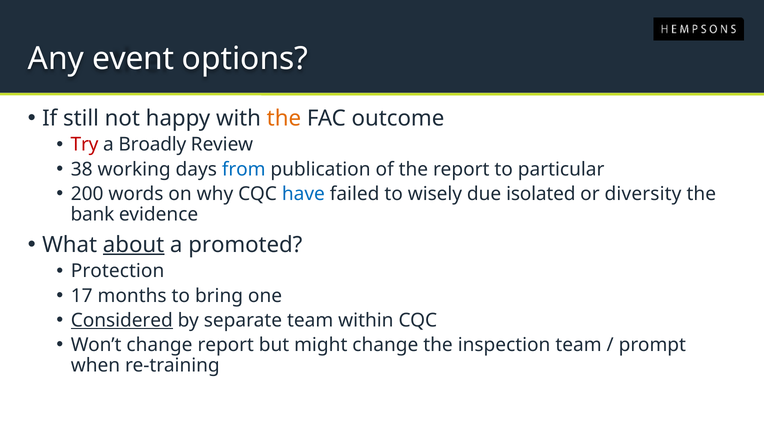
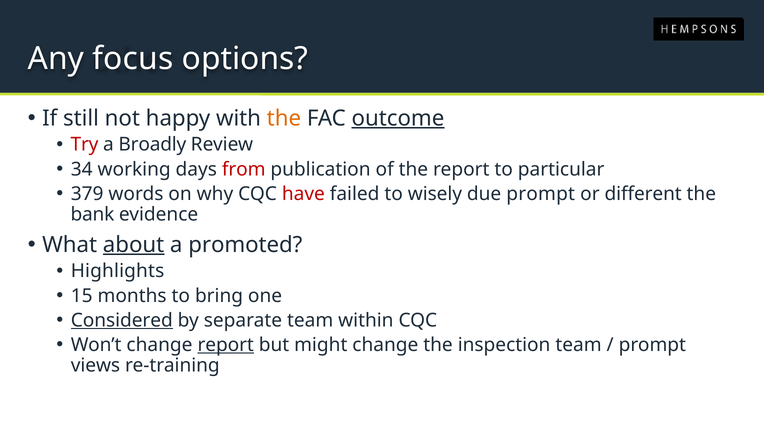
event: event -> focus (133, 59)
outcome underline: none -> present (398, 118)
38: 38 -> 34 (82, 169)
from colour: blue -> red (244, 169)
200: 200 -> 379 (87, 194)
have colour: blue -> red (303, 194)
due isolated: isolated -> prompt (541, 194)
diversity: diversity -> different (643, 194)
Protection: Protection -> Highlights (118, 271)
17: 17 -> 15 (82, 296)
report underline: none -> present (226, 345)
when: when -> views (95, 365)
